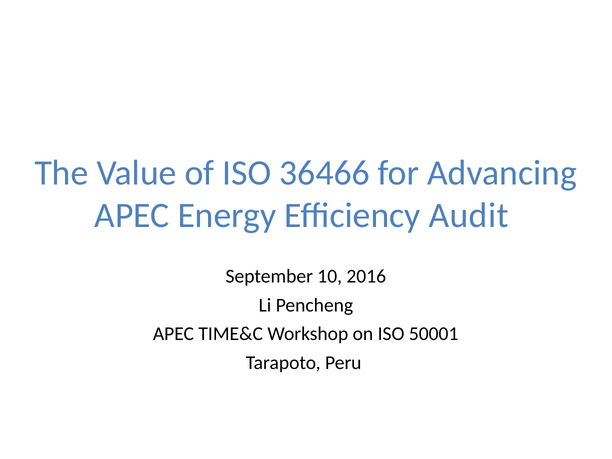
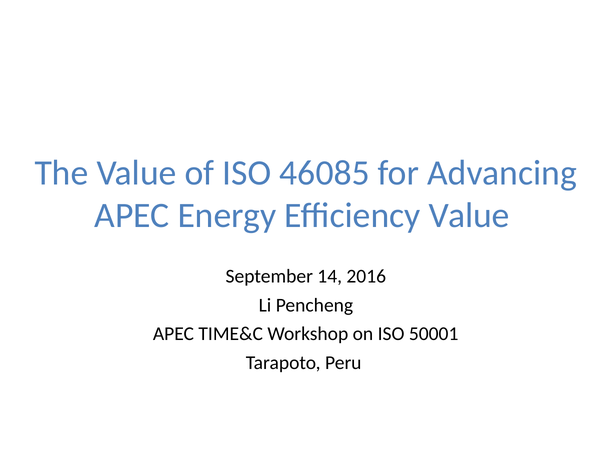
36466: 36466 -> 46085 (325, 173)
Efficiency Audit: Audit -> Value (469, 216)
10: 10 -> 14 (330, 276)
